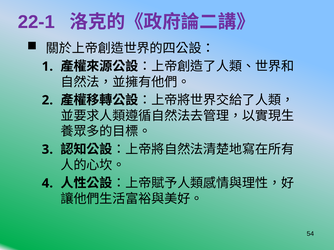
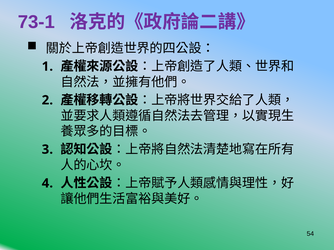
22-1: 22-1 -> 73-1 (36, 22)
